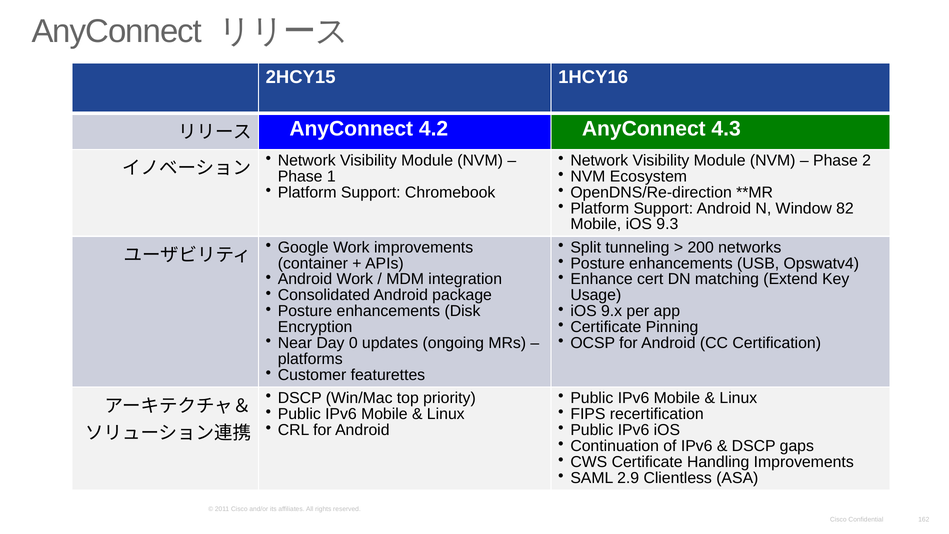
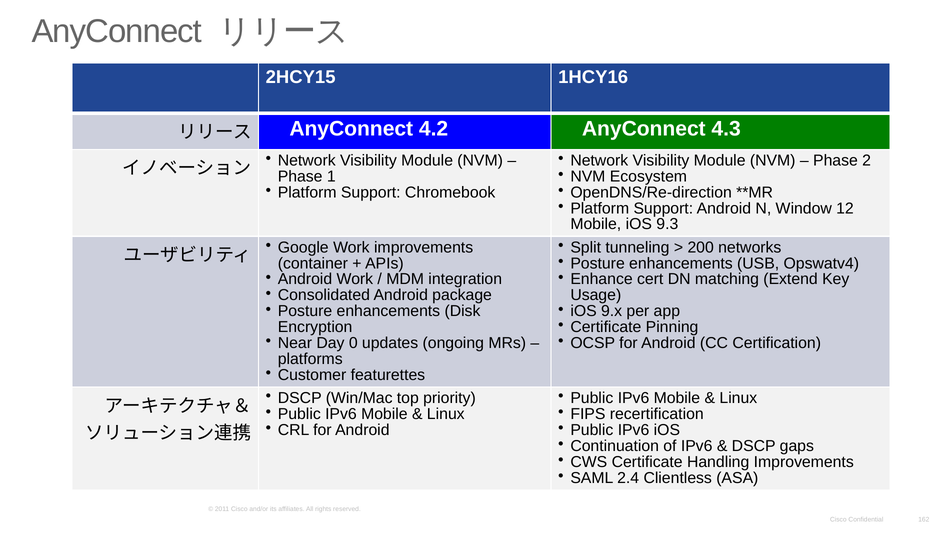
82: 82 -> 12 (845, 208)
2.9: 2.9 -> 2.4 (628, 478)
